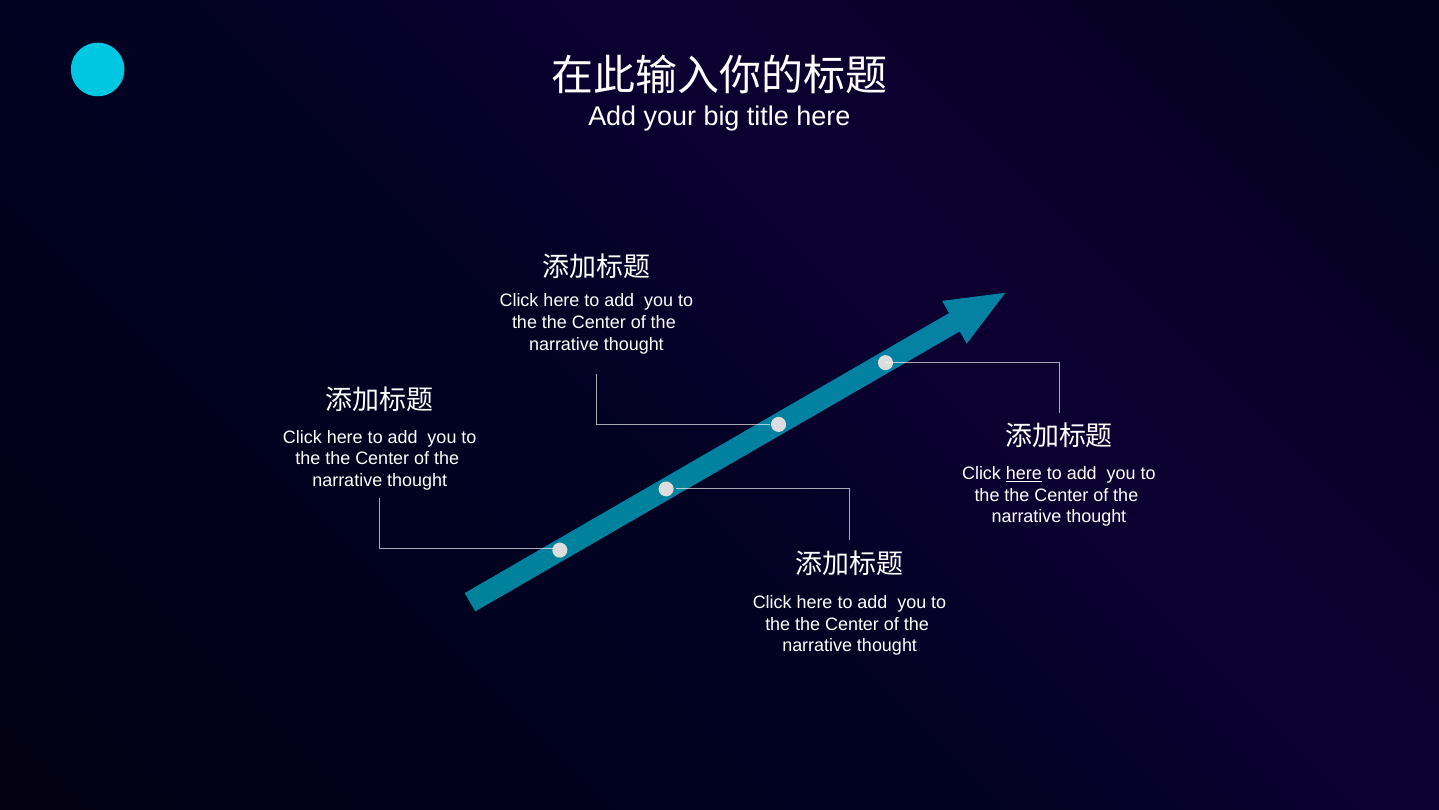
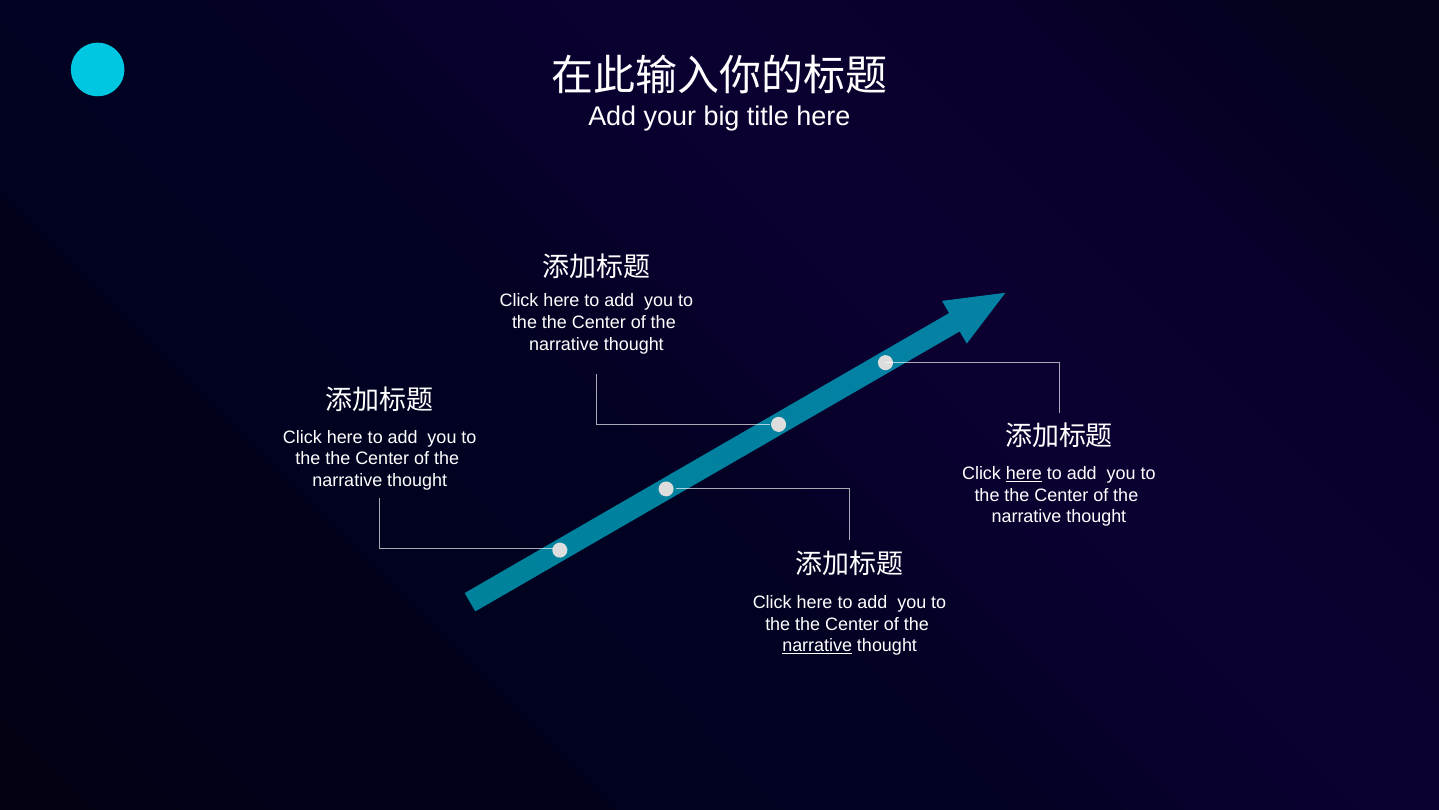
narrative underline: none -> present (817, 645)
